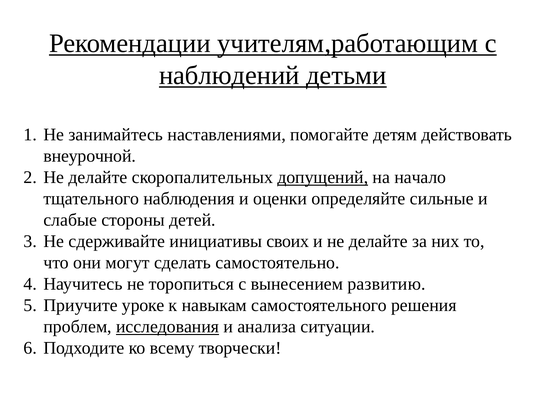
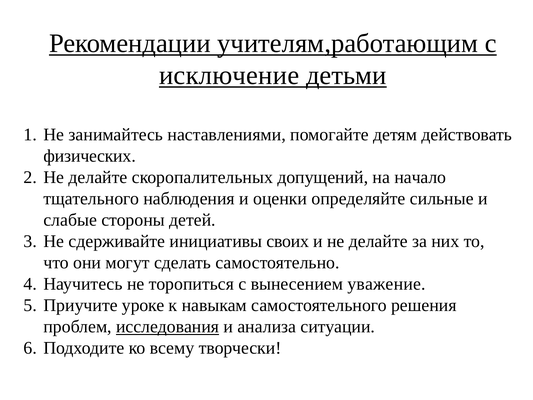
наблюдений: наблюдений -> исключение (229, 75)
внеурочной: внеурочной -> физических (90, 156)
допущений underline: present -> none (323, 177)
развитию: развитию -> уважение (387, 284)
